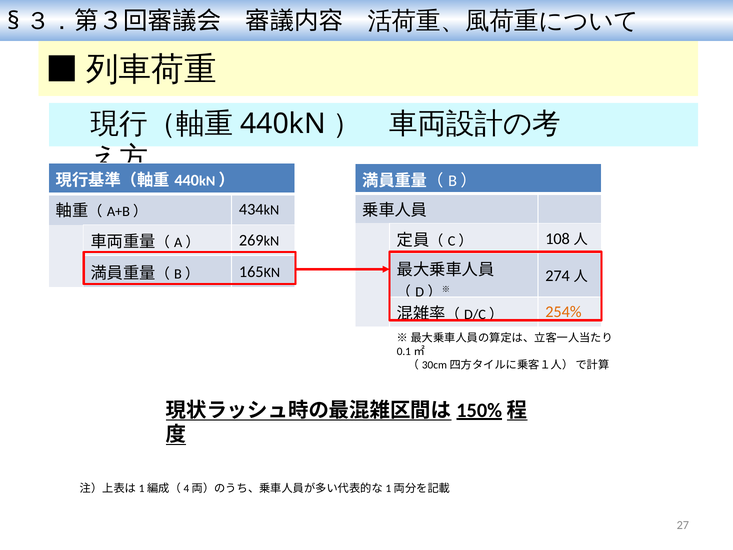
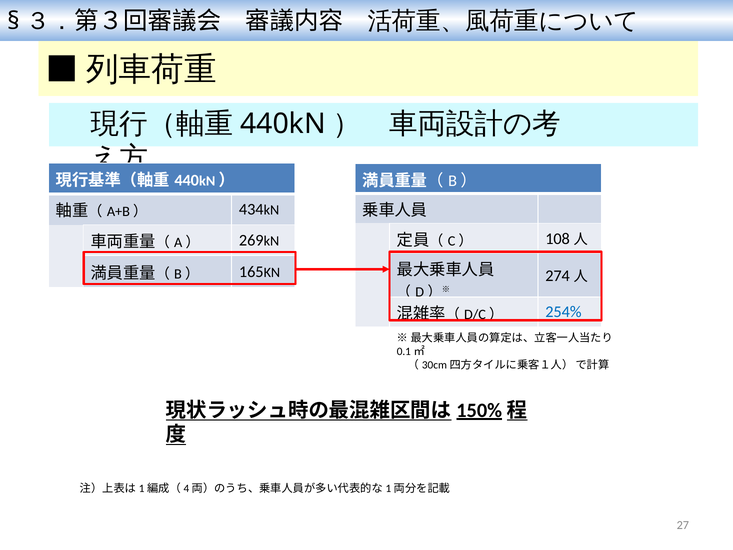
254% colour: orange -> blue (563, 312)
